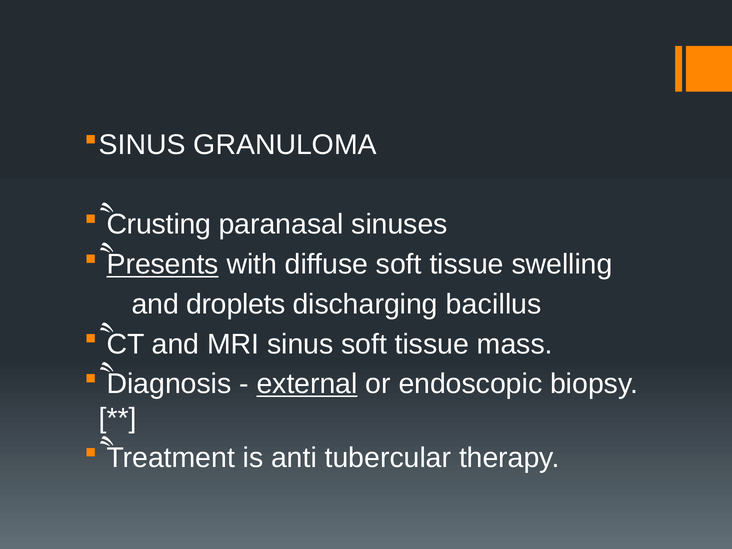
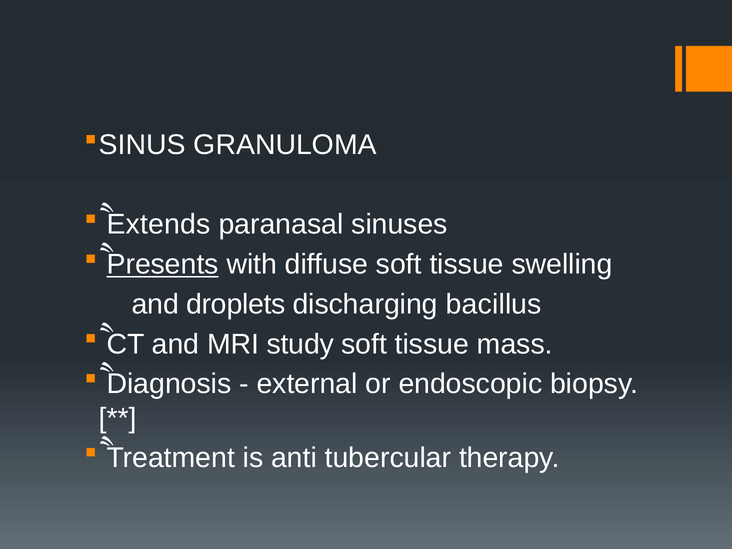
Crusting: Crusting -> Extends (159, 224)
sinus: sinus -> study (300, 344)
external underline: present -> none (307, 384)
